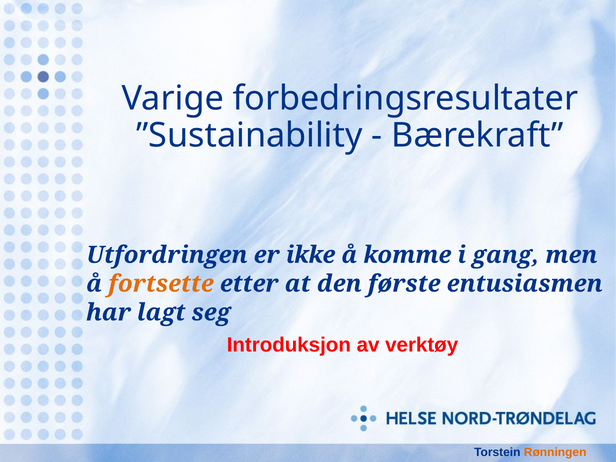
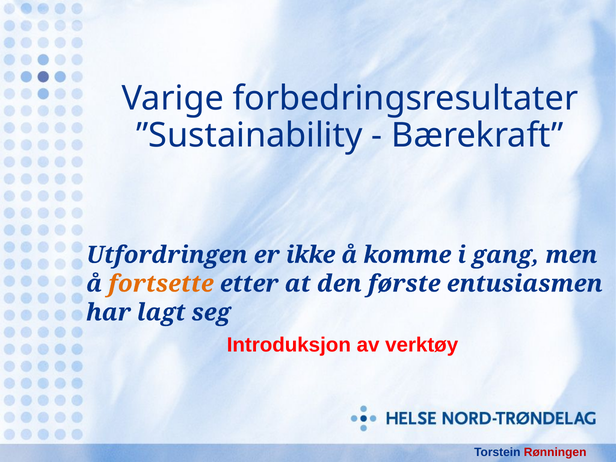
Rønningen colour: orange -> red (555, 453)
